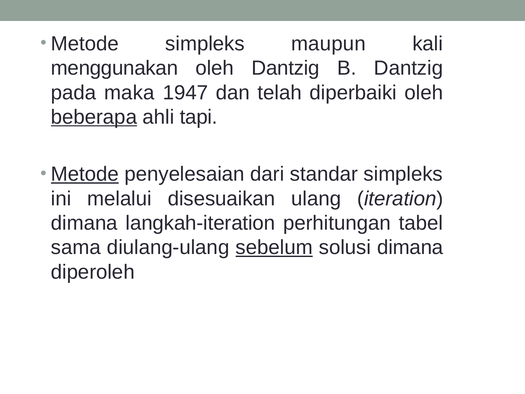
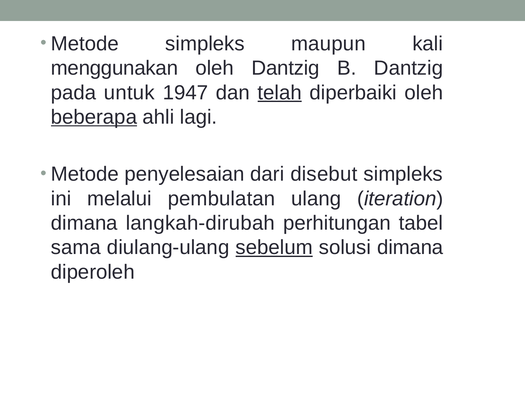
maka: maka -> untuk (129, 93)
telah underline: none -> present (280, 93)
tapi: tapi -> lagi (199, 117)
Metode underline: present -> none (85, 174)
standar: standar -> disebut (324, 174)
disesuaikan: disesuaikan -> pembulatan (221, 199)
langkah-iteration: langkah-iteration -> langkah-dirubah (200, 223)
